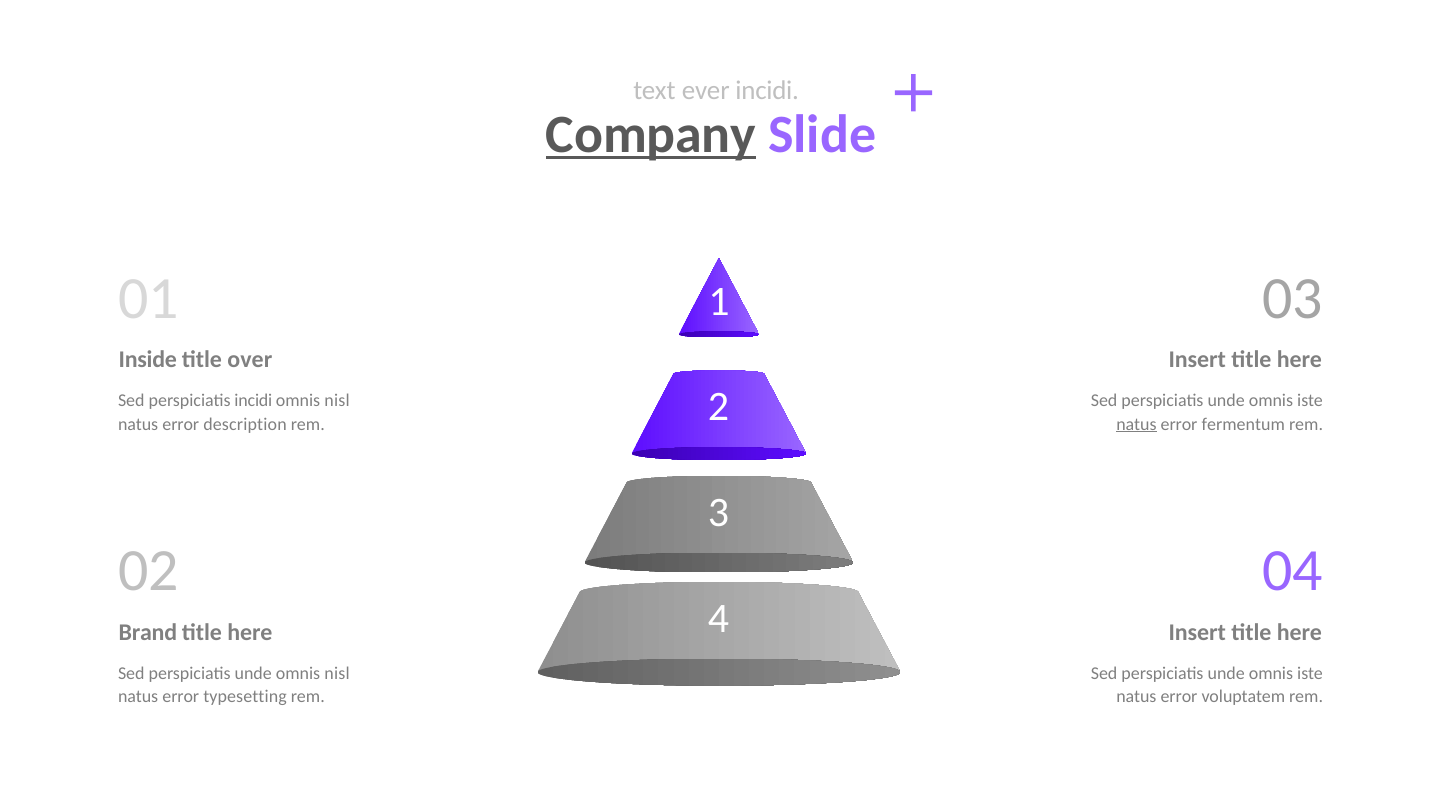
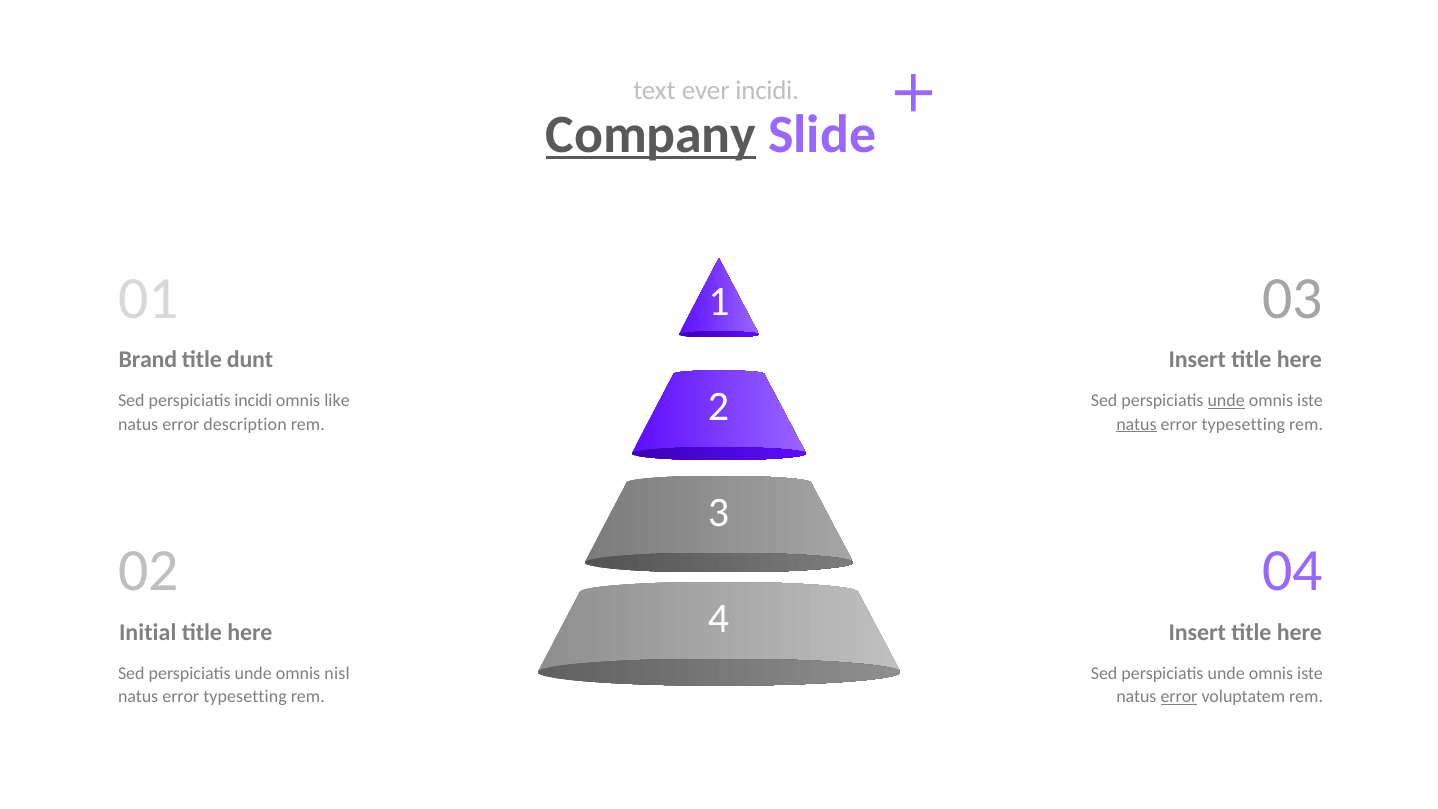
Inside: Inside -> Brand (148, 360)
over: over -> dunt (250, 360)
nisl: nisl -> like (337, 400)
unde underline: none -> present (1226, 400)
fermentum: fermentum -> typesetting (1243, 424)
Brand: Brand -> Initial (148, 632)
error underline: none -> present (1179, 697)
